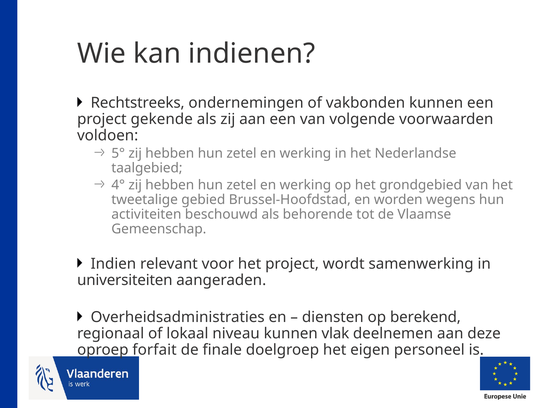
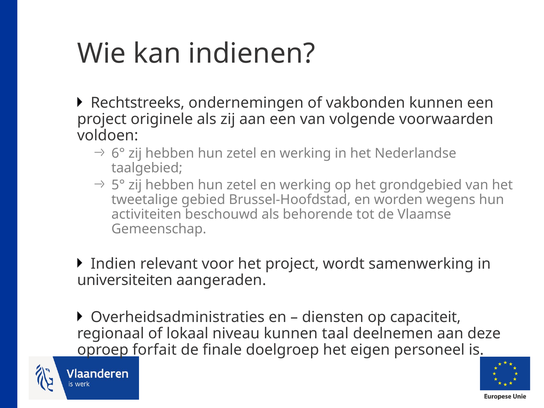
gekende: gekende -> originele (162, 119)
5°: 5° -> 6° (118, 153)
4°: 4° -> 5° (118, 185)
berekend: berekend -> capaciteit (425, 317)
vlak: vlak -> taal (335, 334)
